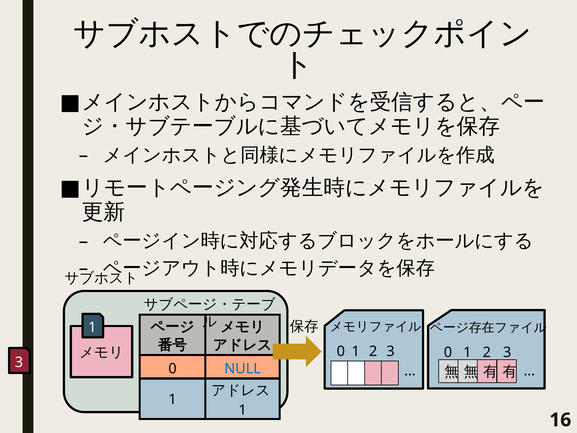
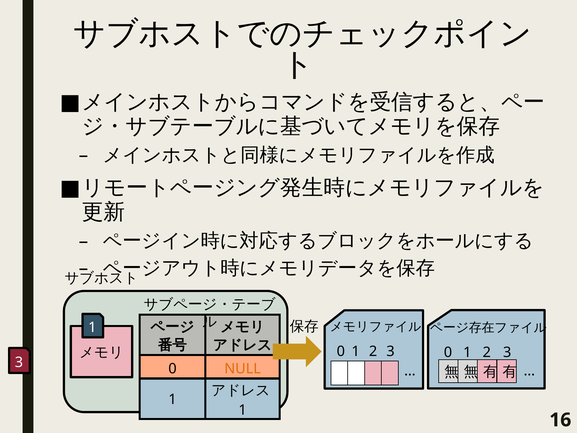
NULL colour: blue -> orange (243, 368)
